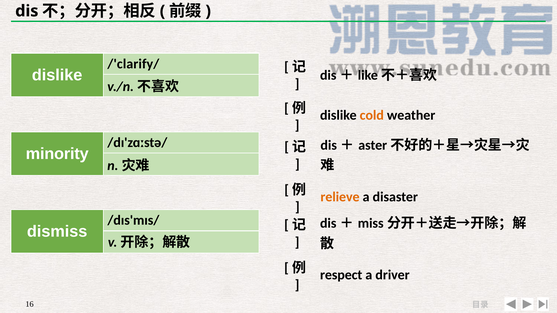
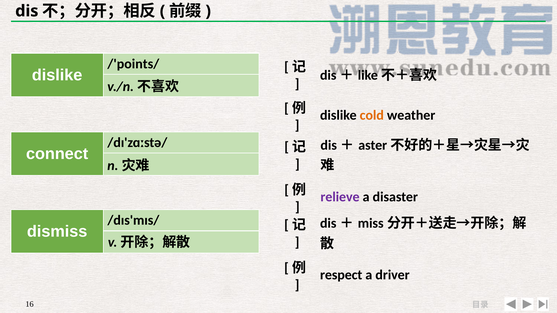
/'clarify/: /'clarify/ -> /'points/ (133, 64)
minority: minority -> connect (57, 154)
relieve colour: orange -> purple (340, 197)
